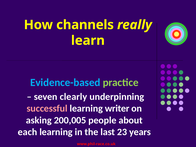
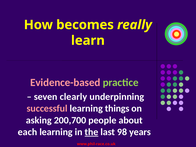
channels: channels -> becomes (85, 25)
Evidence-based colour: light blue -> pink (65, 82)
writer: writer -> things (117, 108)
200,005: 200,005 -> 200,700 (70, 120)
the underline: none -> present (91, 132)
23: 23 -> 98 (122, 132)
